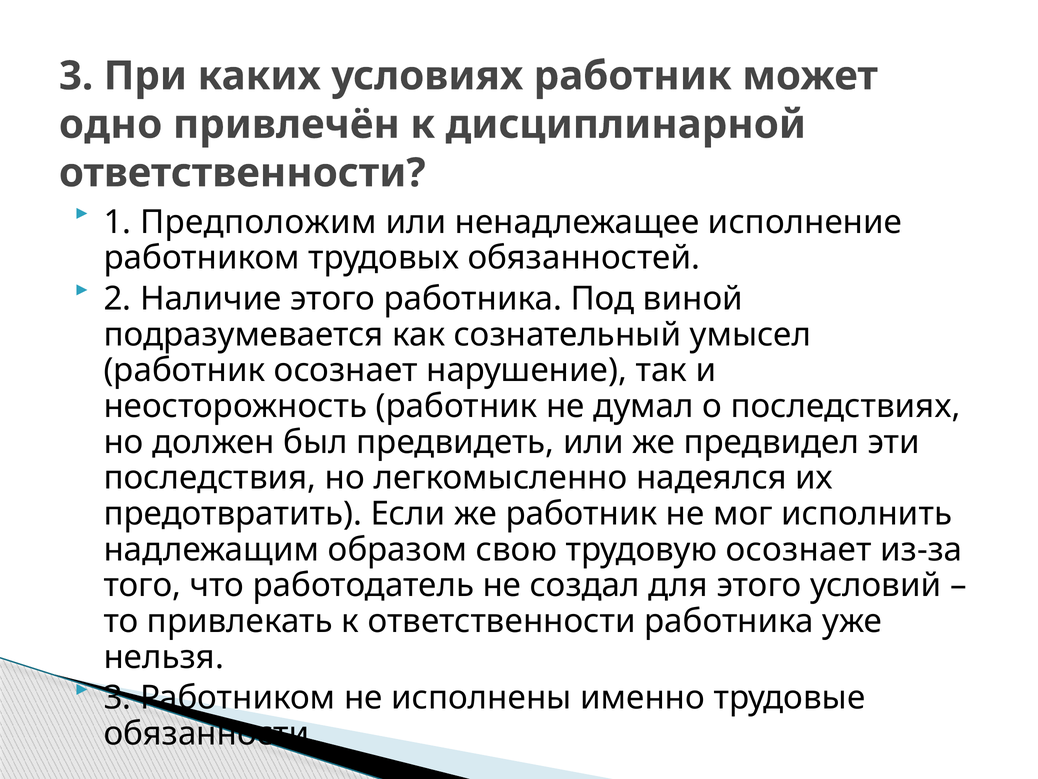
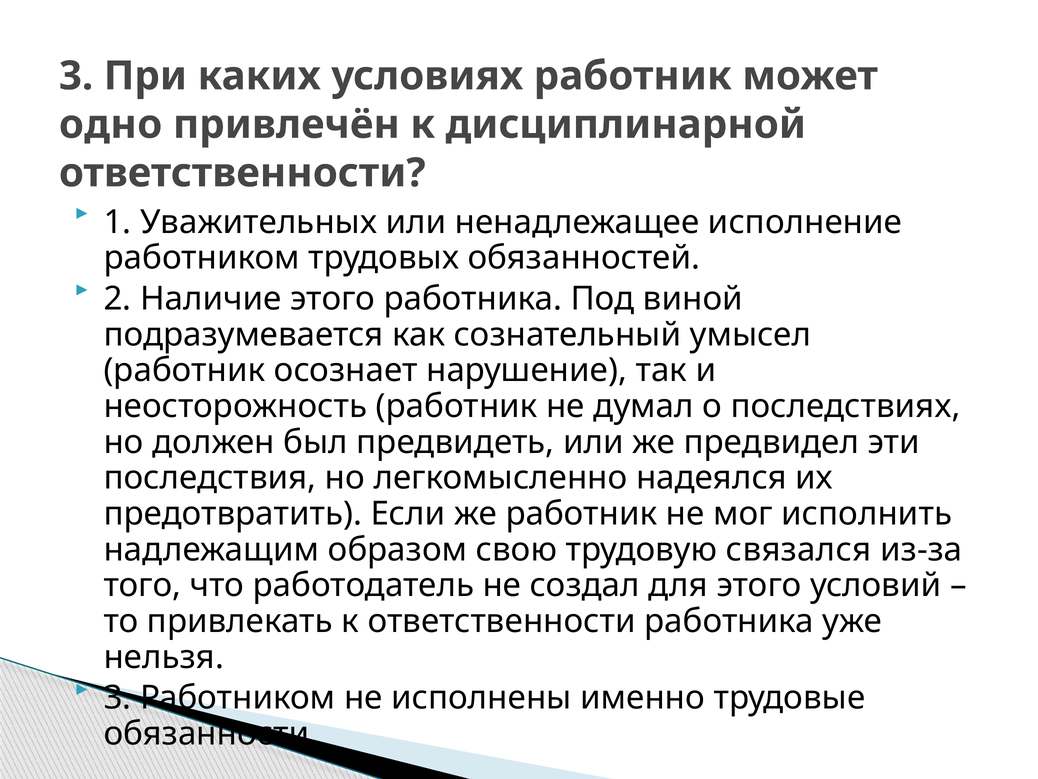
Предположим: Предположим -> Уважительных (259, 222)
трудовую осознает: осознает -> связался (799, 549)
